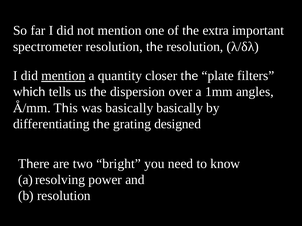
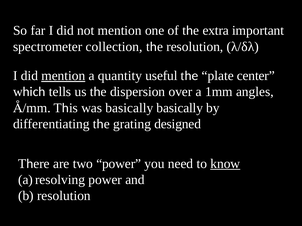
spectrometer resolution: resolution -> collection (114, 47)
closer: closer -> useful (161, 76)
filters: filters -> center (256, 76)
two bright: bright -> power (119, 164)
know underline: none -> present (225, 164)
